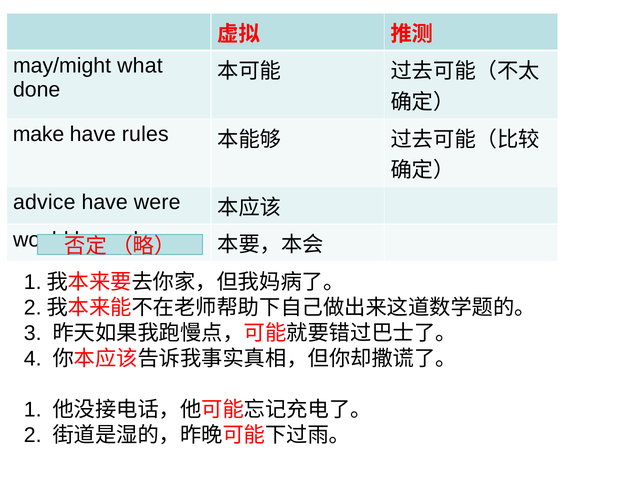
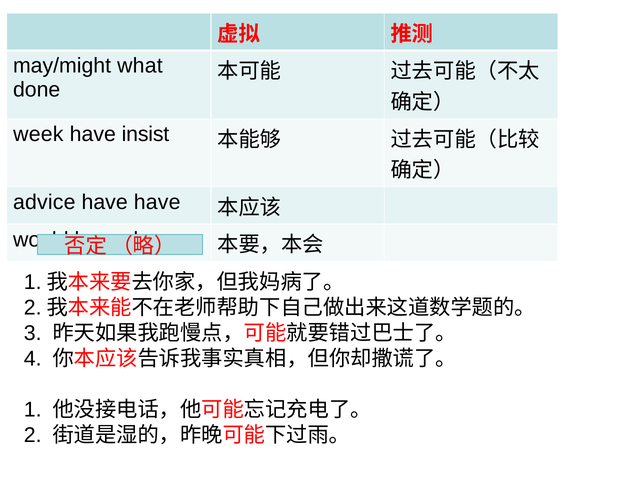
make: make -> week (38, 134)
rules: rules -> insist (145, 134)
have were: were -> have (157, 202)
